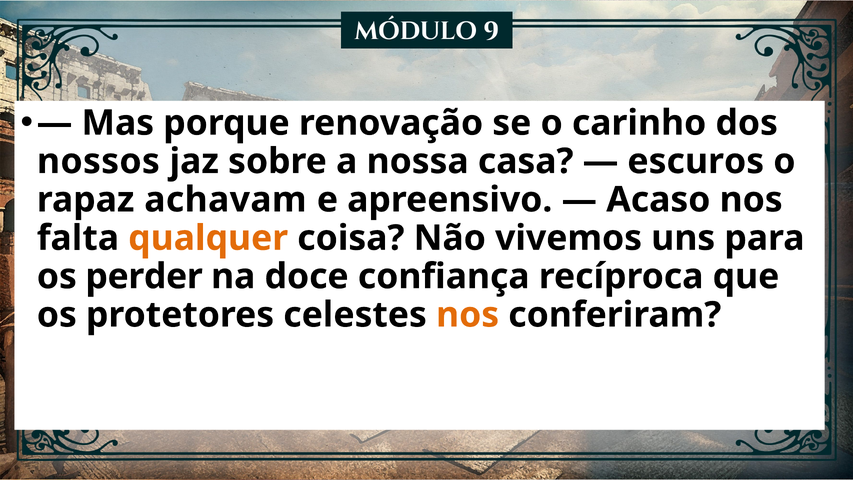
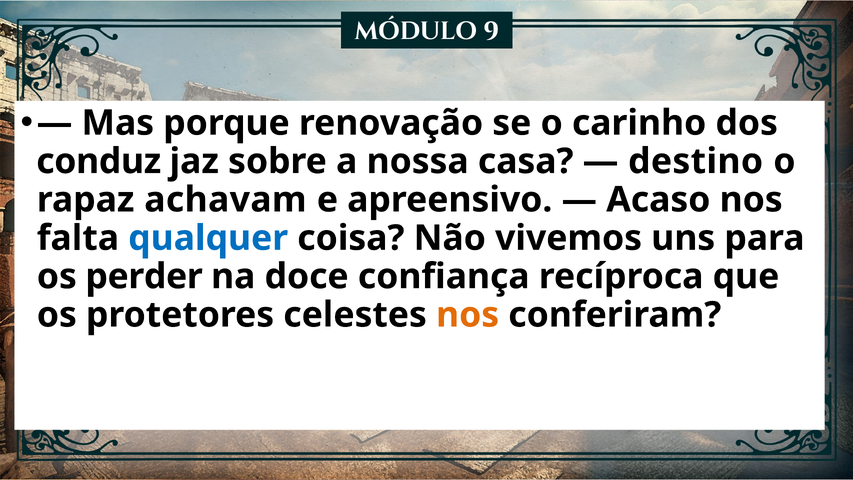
nossos: nossos -> conduz (99, 161)
escuros: escuros -> destino (696, 161)
qualquer colour: orange -> blue (208, 238)
